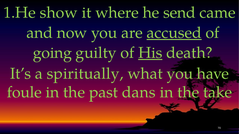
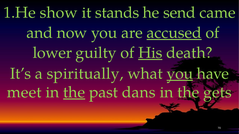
where: where -> stands (117, 13)
going: going -> lower (52, 53)
you underline: none -> present (180, 74)
foule: foule -> meet (24, 93)
the underline: none -> present (74, 93)
take: take -> gets (217, 93)
